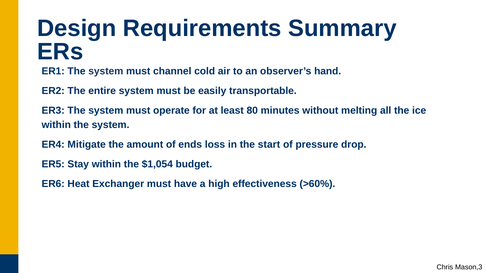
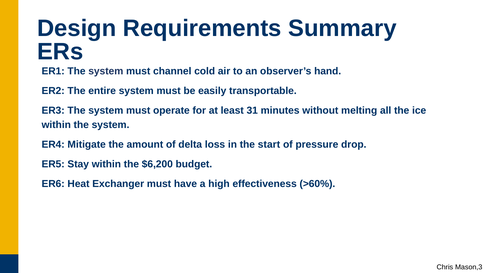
80: 80 -> 31 (252, 110)
ends: ends -> delta (190, 145)
$1,054: $1,054 -> $6,200 (157, 164)
